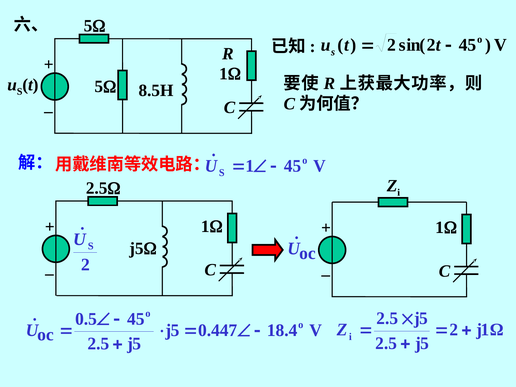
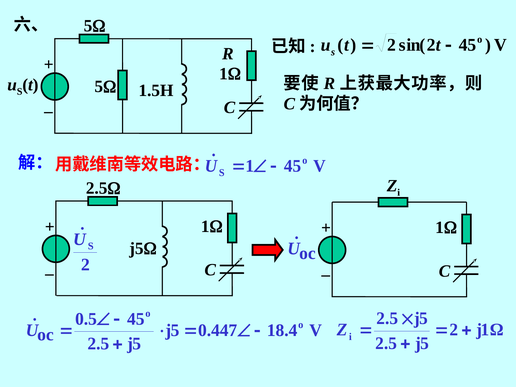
8.5H: 8.5H -> 1.5H (156, 90)
